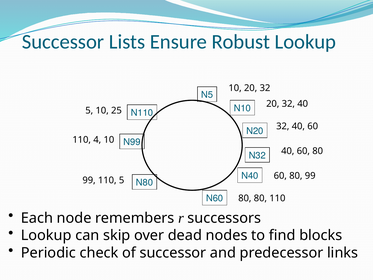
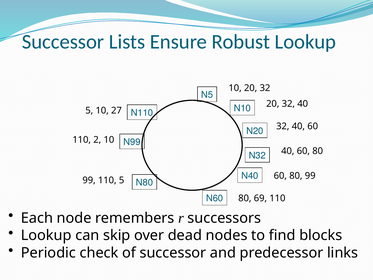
25: 25 -> 27 (116, 111)
4: 4 -> 2 (97, 140)
80 80: 80 -> 69 (260, 198)
